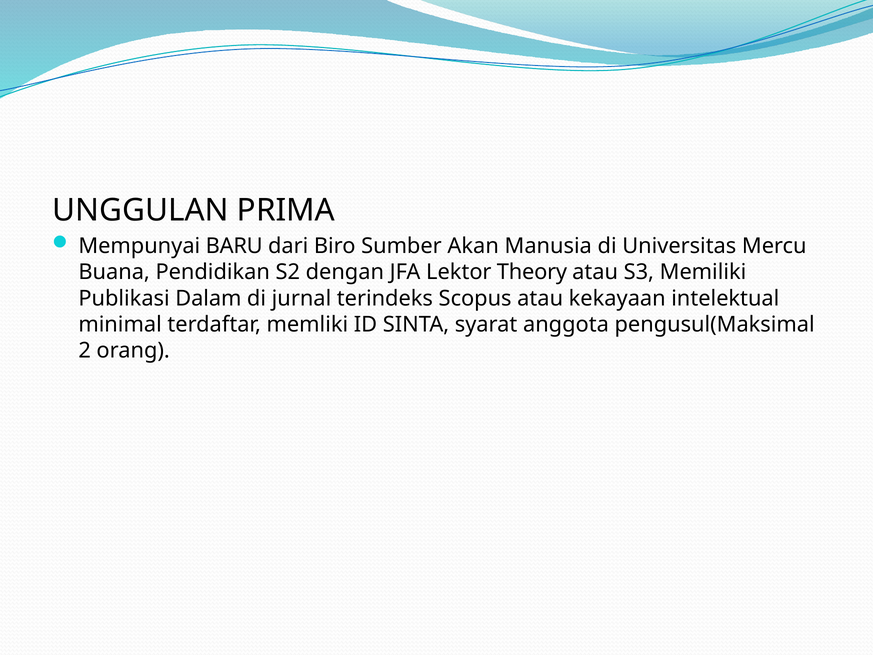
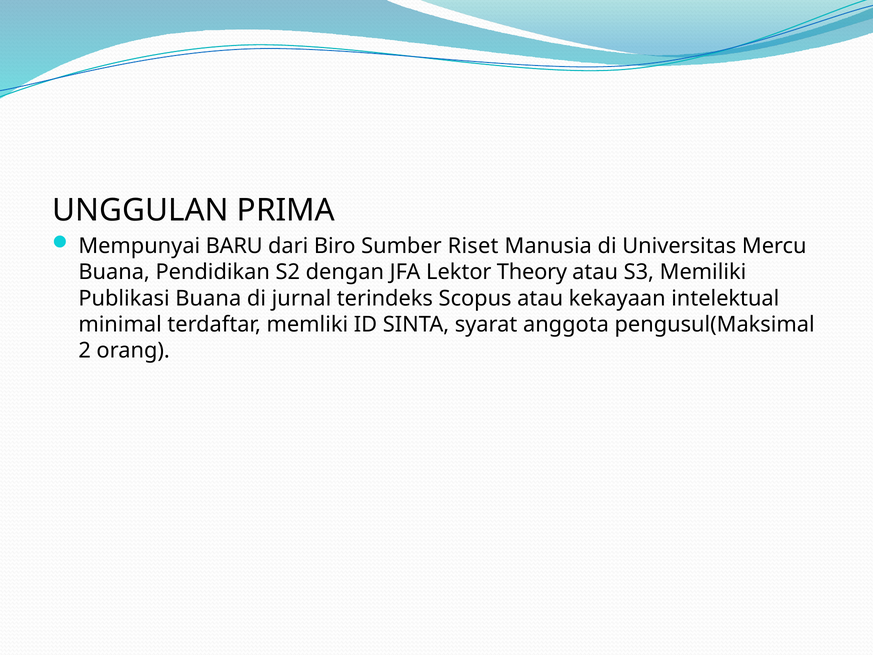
Akan: Akan -> Riset (473, 246)
Publikasi Dalam: Dalam -> Buana (208, 298)
